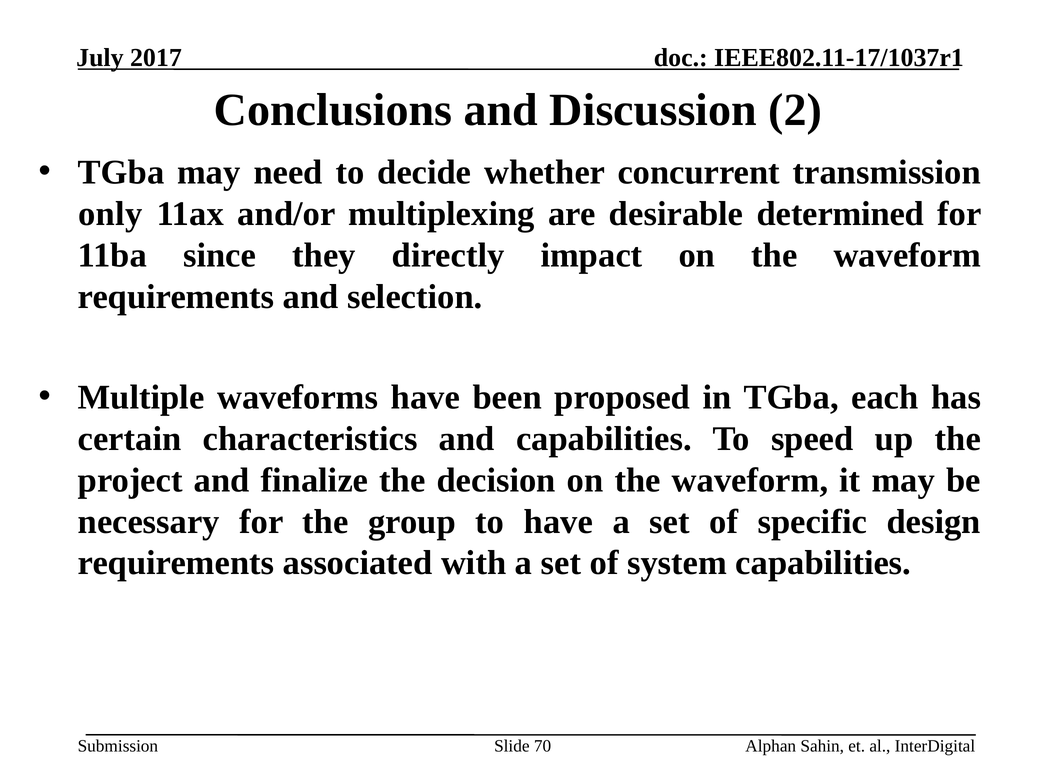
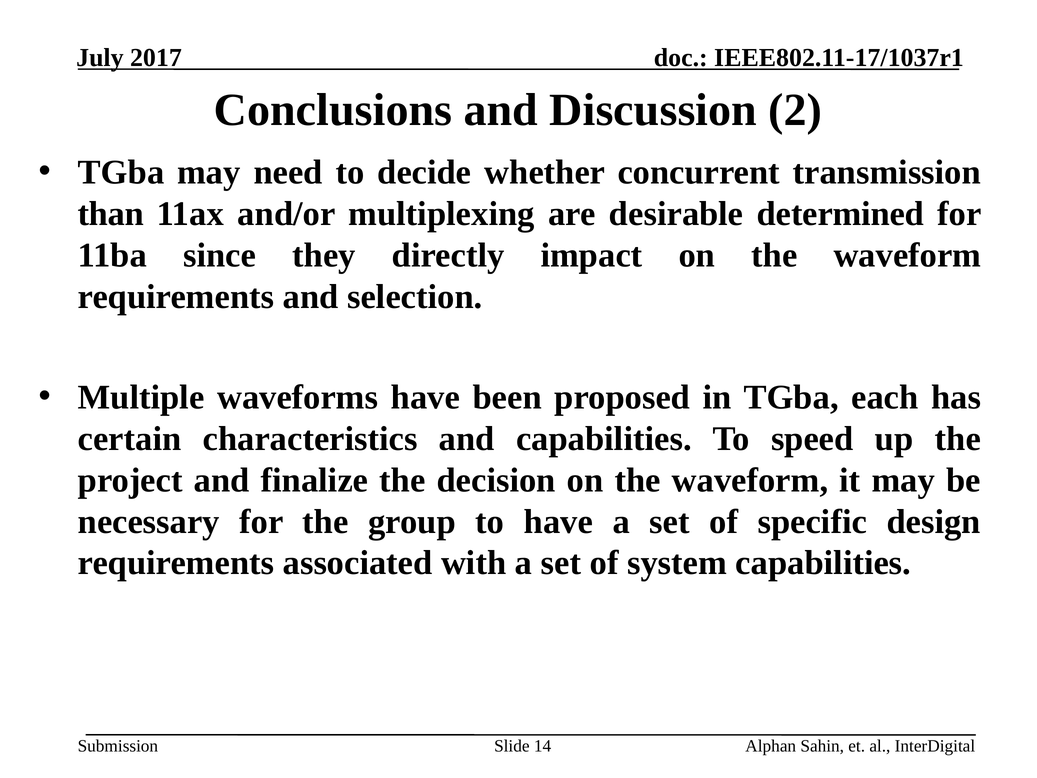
only: only -> than (111, 214)
70: 70 -> 14 (543, 746)
